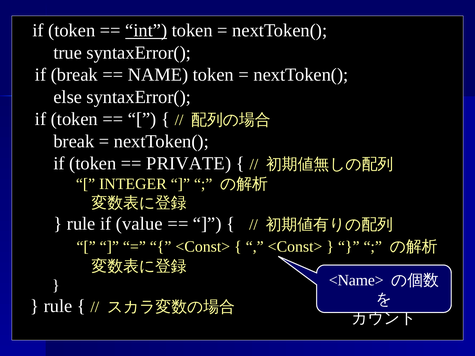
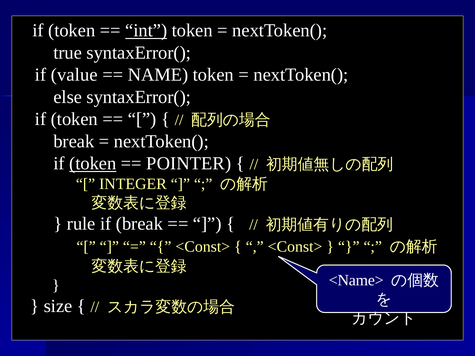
if break: break -> value (74, 75)
token underline: none -> present (93, 164)
PRIVATE: PRIVATE -> POINTER (189, 164)
if value: value -> break (139, 224)
rule: rule -> size (58, 306)
